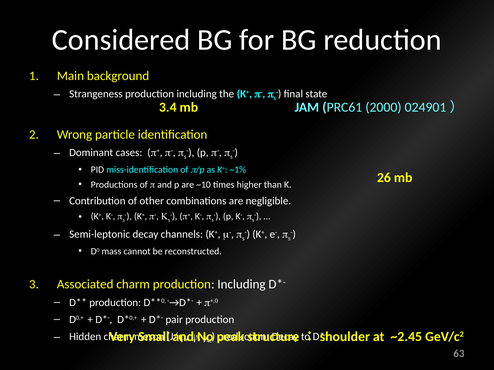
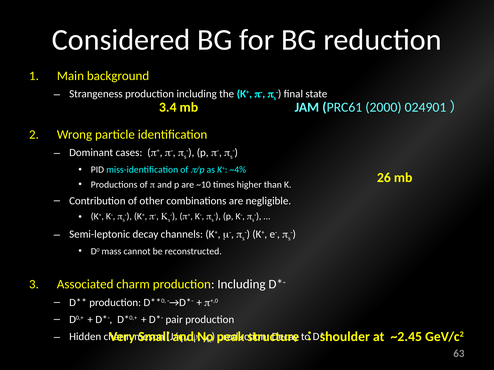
~1%: ~1% -> ~4% (238, 170)
